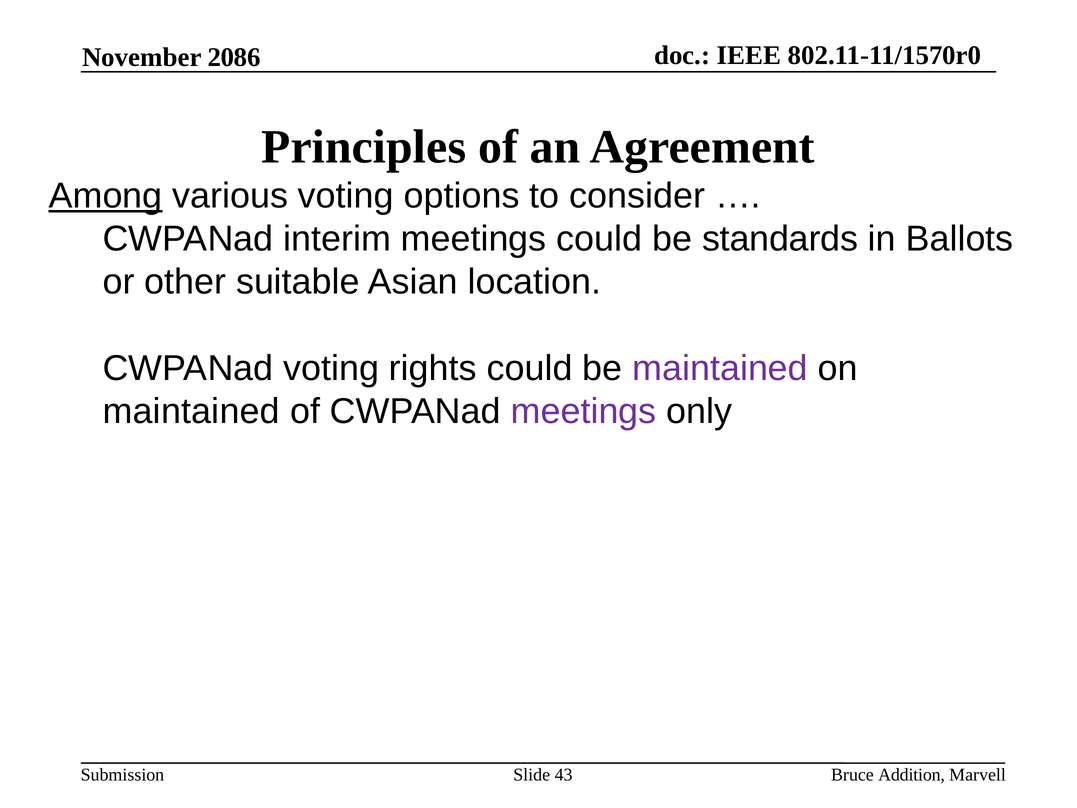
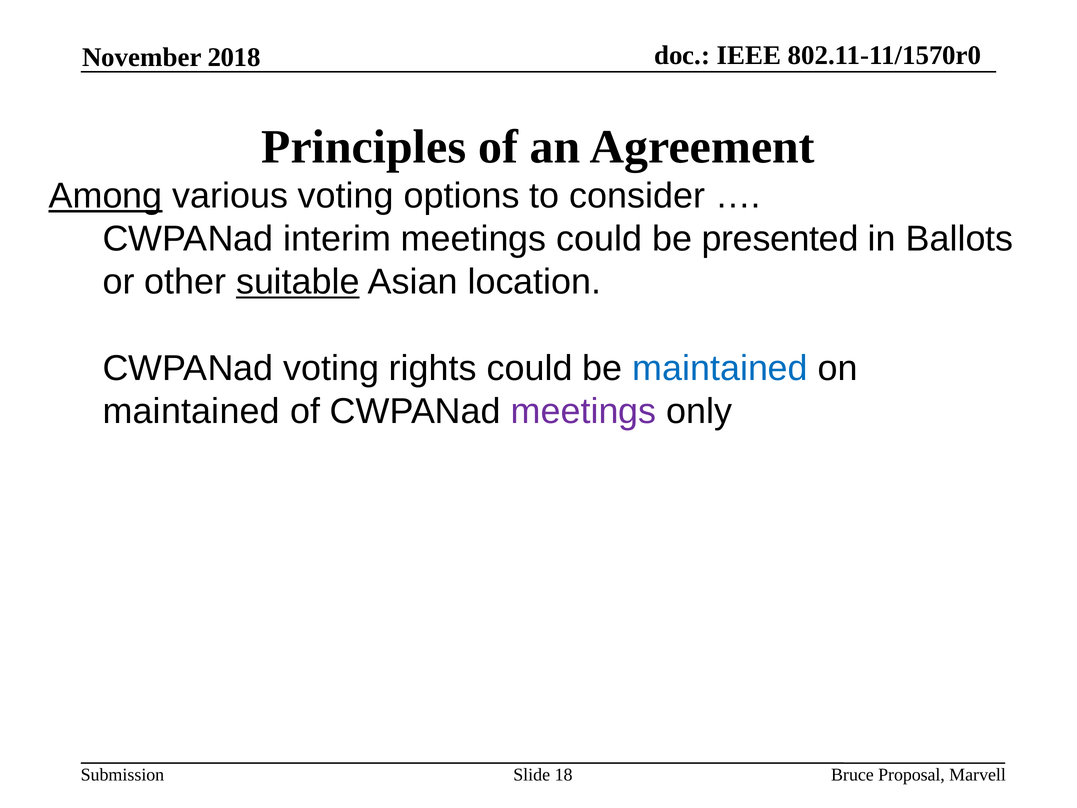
2086: 2086 -> 2018 (234, 57)
standards: standards -> presented (780, 239)
suitable underline: none -> present (298, 282)
maintained colour: purple -> blue (720, 368)
43: 43 -> 18 (564, 775)
Addition: Addition -> Proposal (912, 775)
